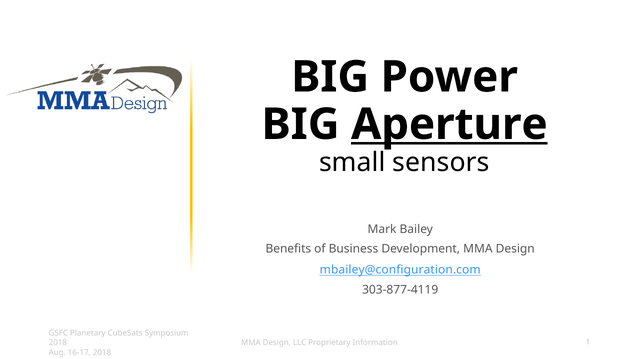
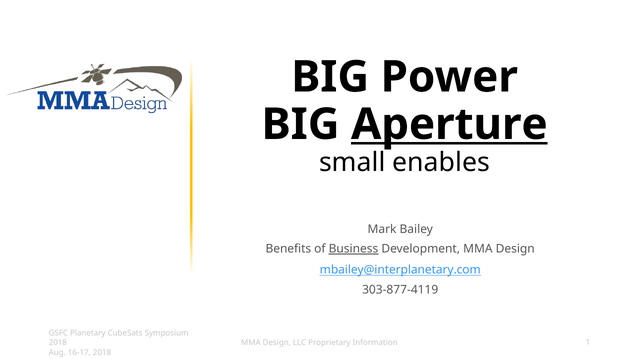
sensors: sensors -> enables (441, 163)
Business underline: none -> present (353, 249)
mbailey@configuration.com: mbailey@configuration.com -> mbailey@interplanetary.com (400, 270)
